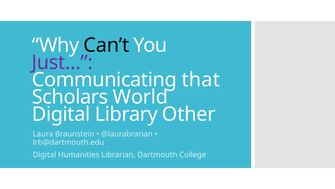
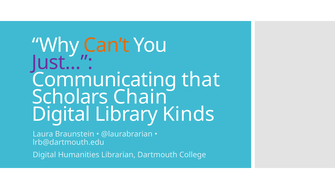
Can’t colour: black -> orange (106, 45)
World: World -> Chain (140, 97)
Other: Other -> Kinds (189, 114)
